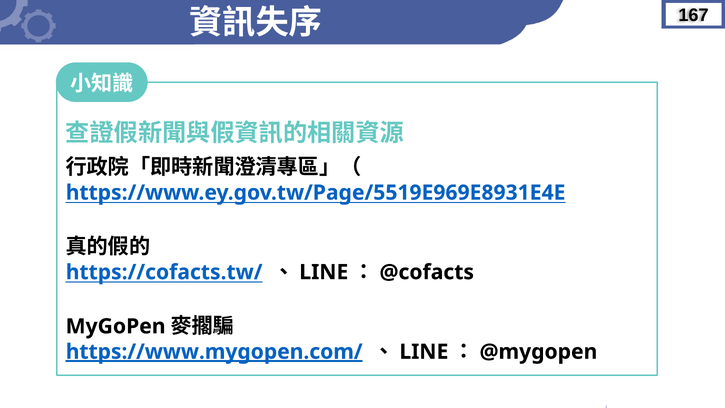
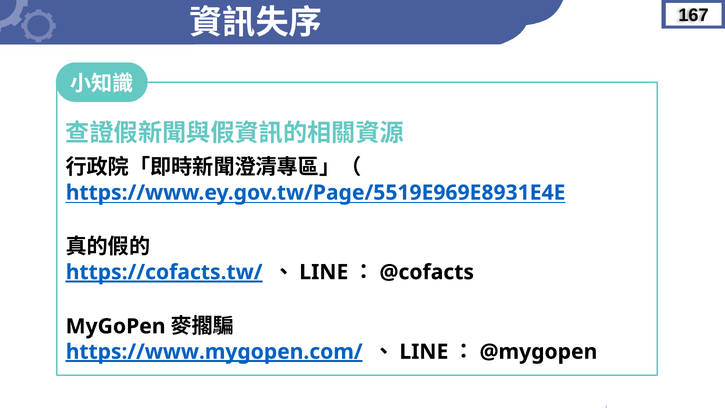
https://cofacts.tw/ underline: none -> present (164, 272)
